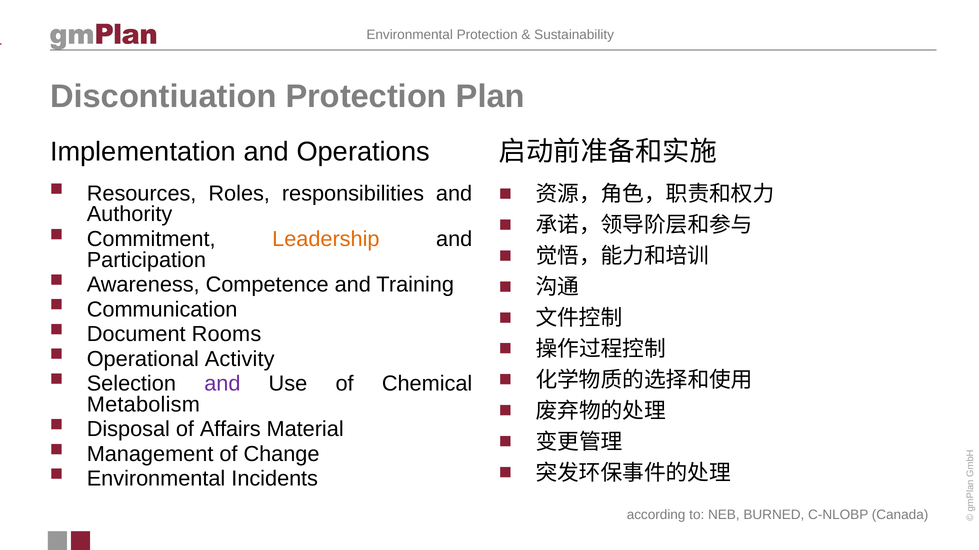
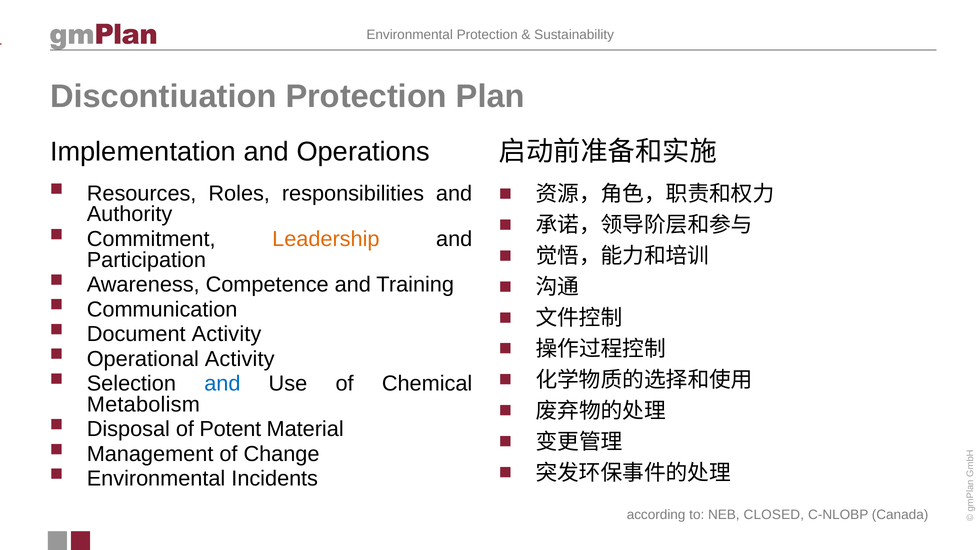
Document Rooms: Rooms -> Activity (227, 335)
and colour: purple -> blue (222, 384)
Affairs: Affairs -> Potent (230, 430)
BURNED: BURNED -> CLOSED (774, 515)
